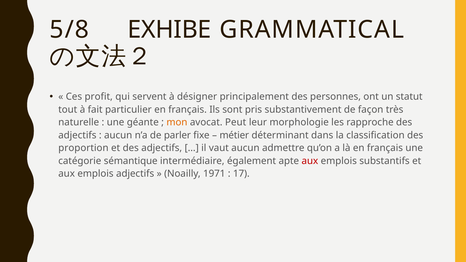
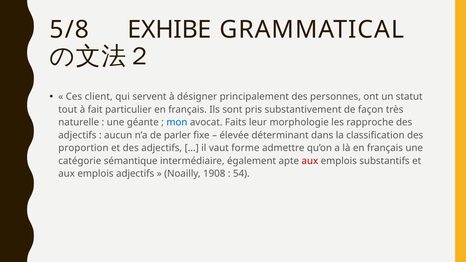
profit: profit -> client (99, 97)
mon colour: orange -> blue (177, 122)
Peut: Peut -> Faits (236, 122)
métier: métier -> élevée (234, 135)
vaut aucun: aucun -> forme (245, 148)
1971: 1971 -> 1908 (214, 174)
17: 17 -> 54 (241, 174)
